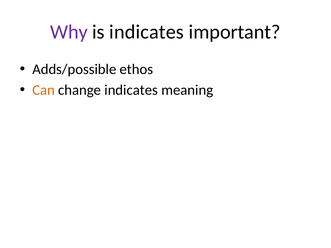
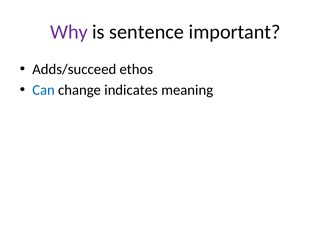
is indicates: indicates -> sentence (147, 32)
Adds/possible: Adds/possible -> Adds/succeed (74, 69)
Can colour: orange -> blue (44, 90)
